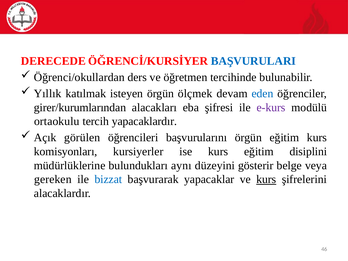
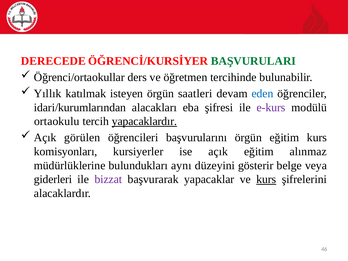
BAŞVURULARI colour: blue -> green (253, 61)
Öğrenci/okullardan: Öğrenci/okullardan -> Öğrenci/ortaokullar (79, 77)
ölçmek: ölçmek -> saatleri (195, 94)
girer/kurumlarından: girer/kurumlarından -> idari/kurumlarından (80, 107)
yapacaklardır underline: none -> present (144, 121)
ise kurs: kurs -> açık (218, 152)
disiplini: disiplini -> alınmaz (308, 152)
gereken: gereken -> giderleri (53, 179)
bizzat colour: blue -> purple (108, 179)
